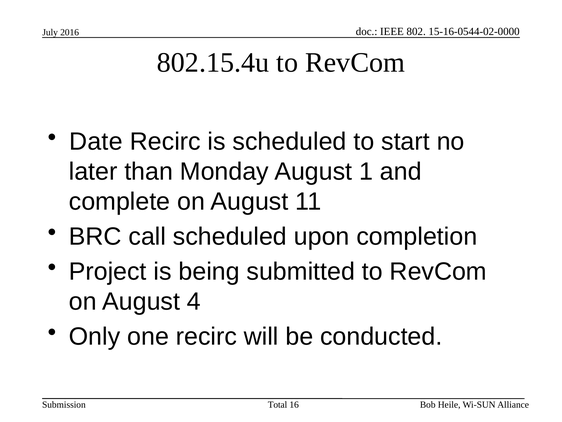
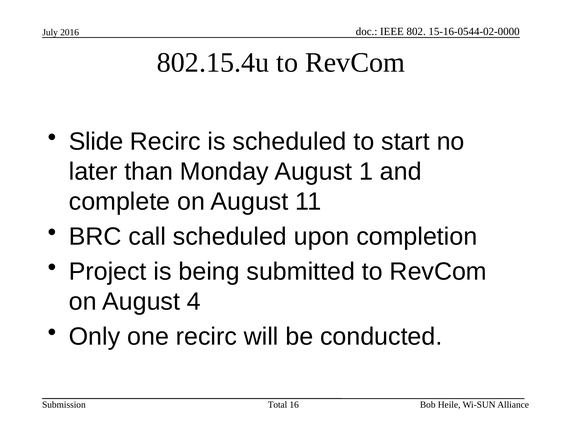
Date: Date -> Slide (96, 141)
